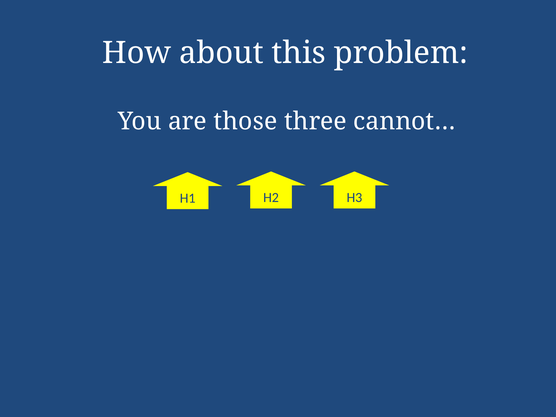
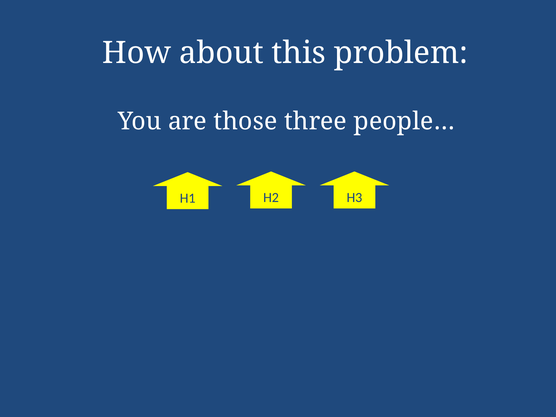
cannot…: cannot… -> people… (404, 121)
